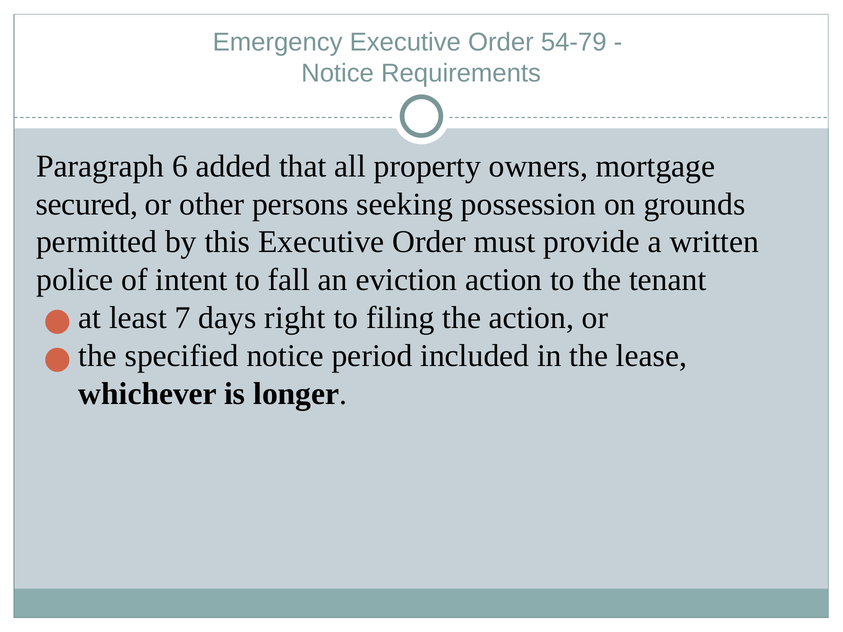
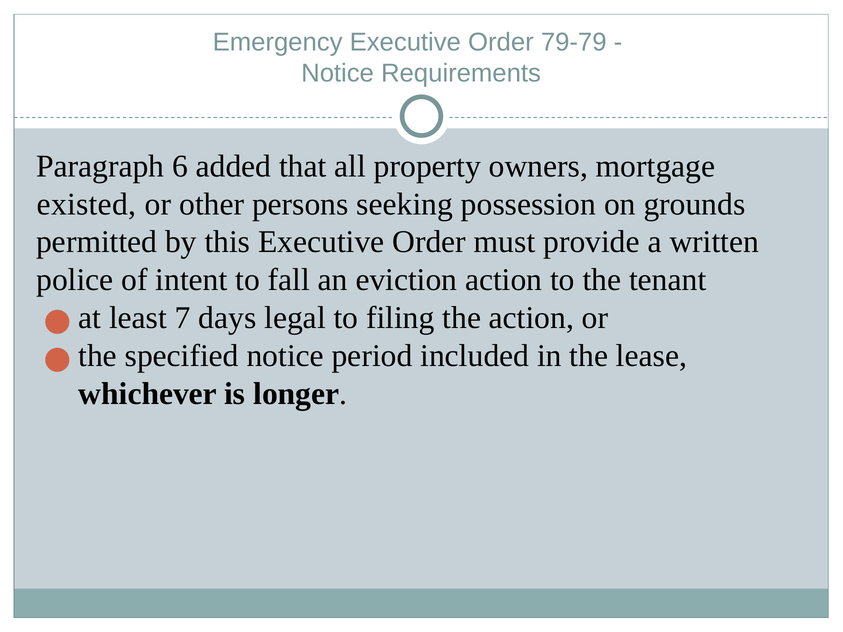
54-79: 54-79 -> 79-79 (574, 43)
secured: secured -> existed (87, 204)
right: right -> legal (295, 318)
